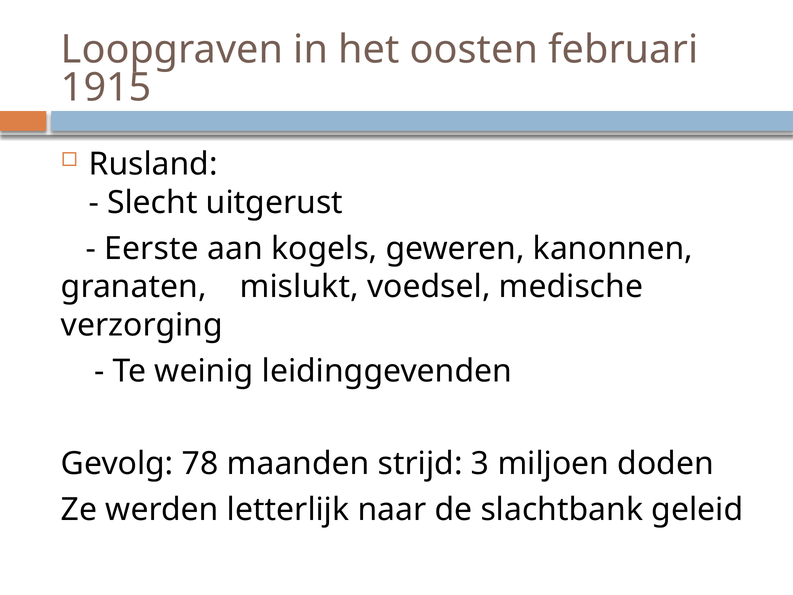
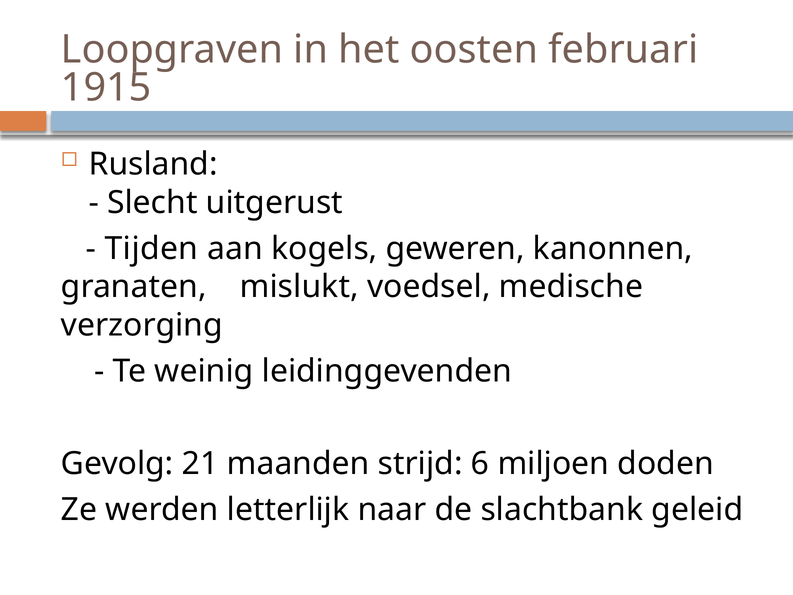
Eerste: Eerste -> Tijden (151, 248)
78: 78 -> 21 (200, 463)
3: 3 -> 6 (480, 463)
